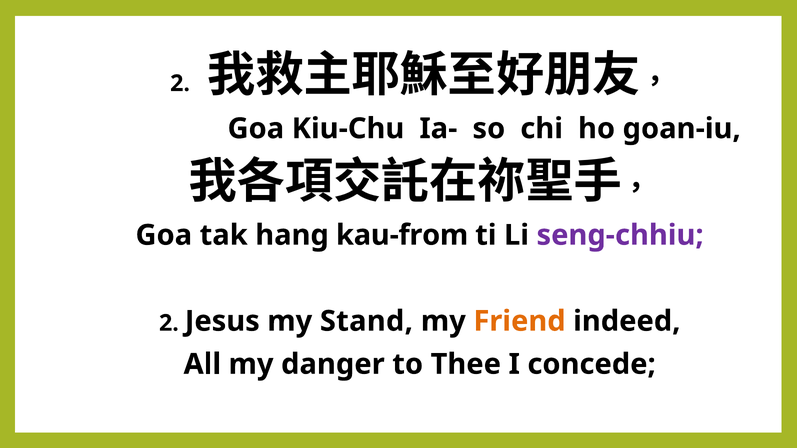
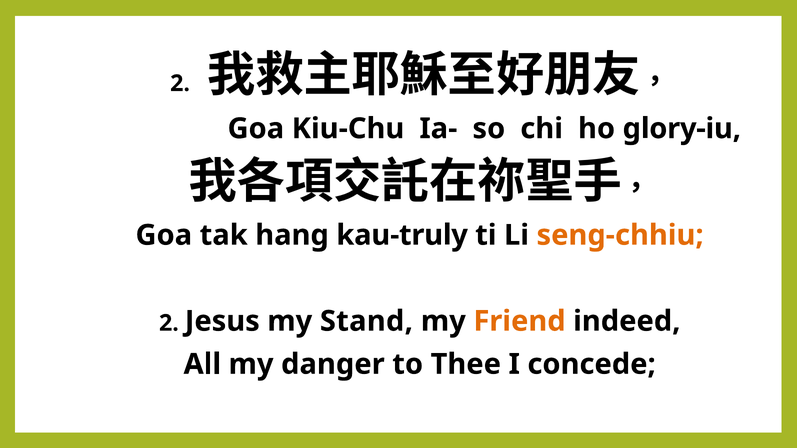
goan-iu: goan-iu -> glory-iu (682, 129)
kau-from: kau-from -> kau-truly (402, 235)
seng-chhiu colour: purple -> orange (620, 235)
